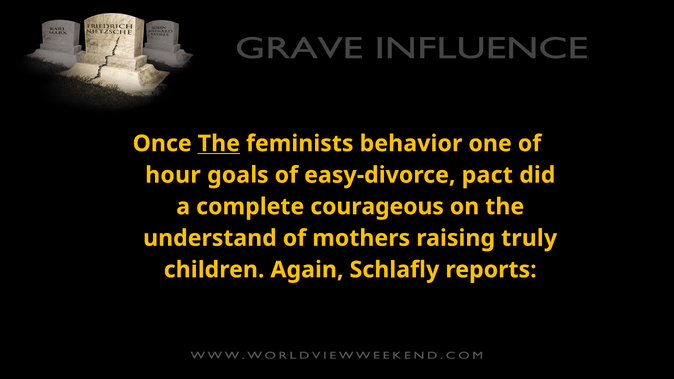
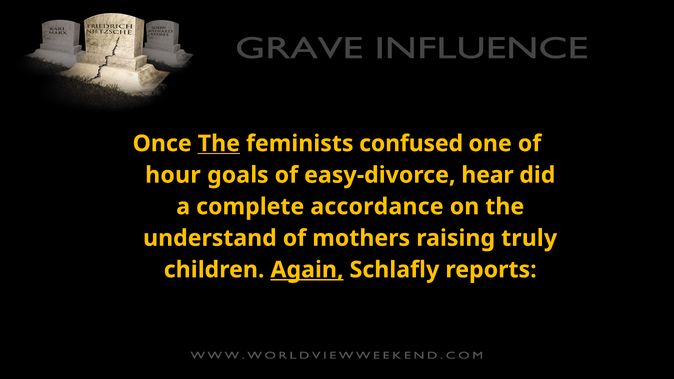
behavior: behavior -> confused (411, 144)
pact: pact -> hear (487, 175)
courageous: courageous -> accordance (377, 207)
Again underline: none -> present (307, 270)
